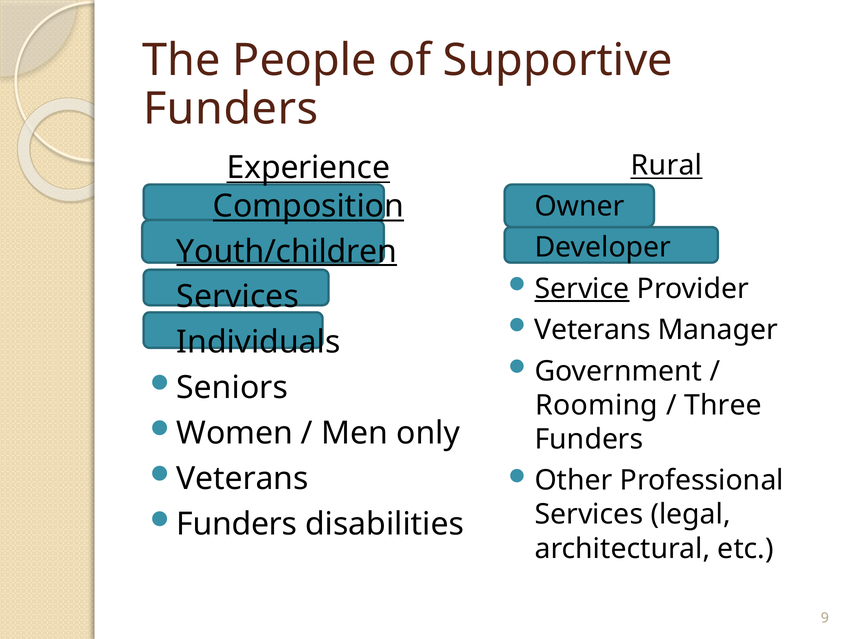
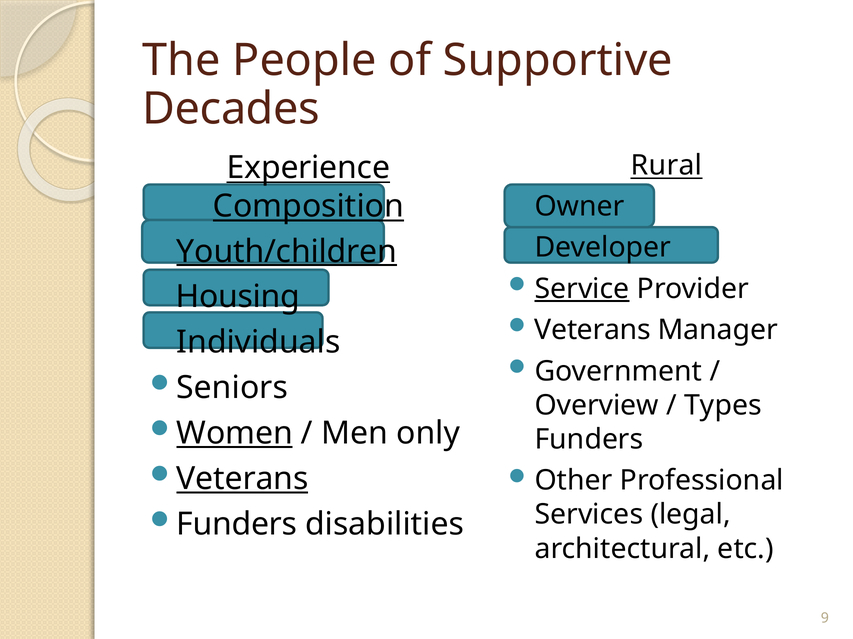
Funders: Funders -> Decades (231, 109)
Services: Services -> Housing (238, 297)
Rooming: Rooming -> Overview (597, 406)
Three: Three -> Types (723, 406)
Women underline: none -> present (235, 434)
Veterans underline: none -> present (242, 479)
